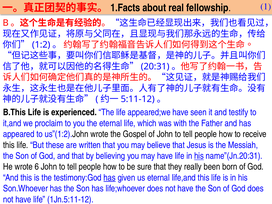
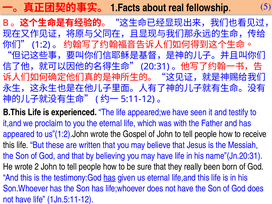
1: 1 -> 5 (266, 7)
his underline: present -> none (199, 156)
6: 6 -> 2 (37, 167)
